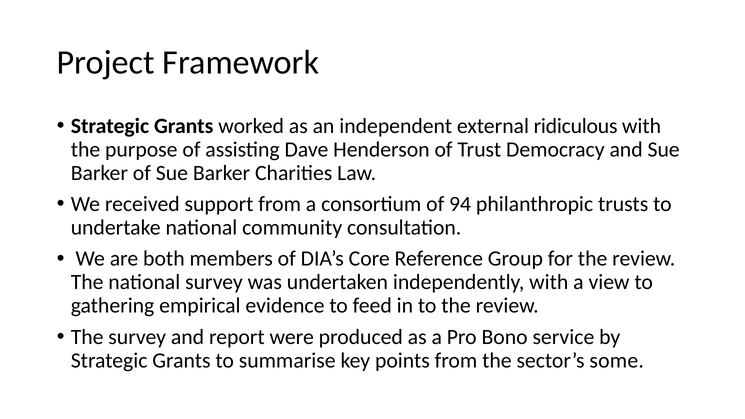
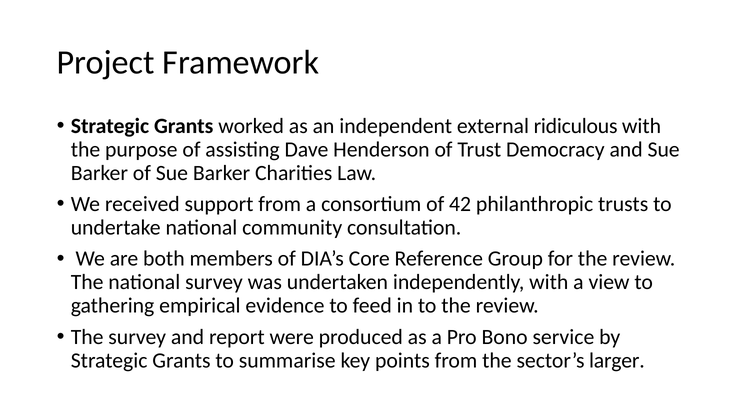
94: 94 -> 42 (460, 204)
some: some -> larger (617, 360)
